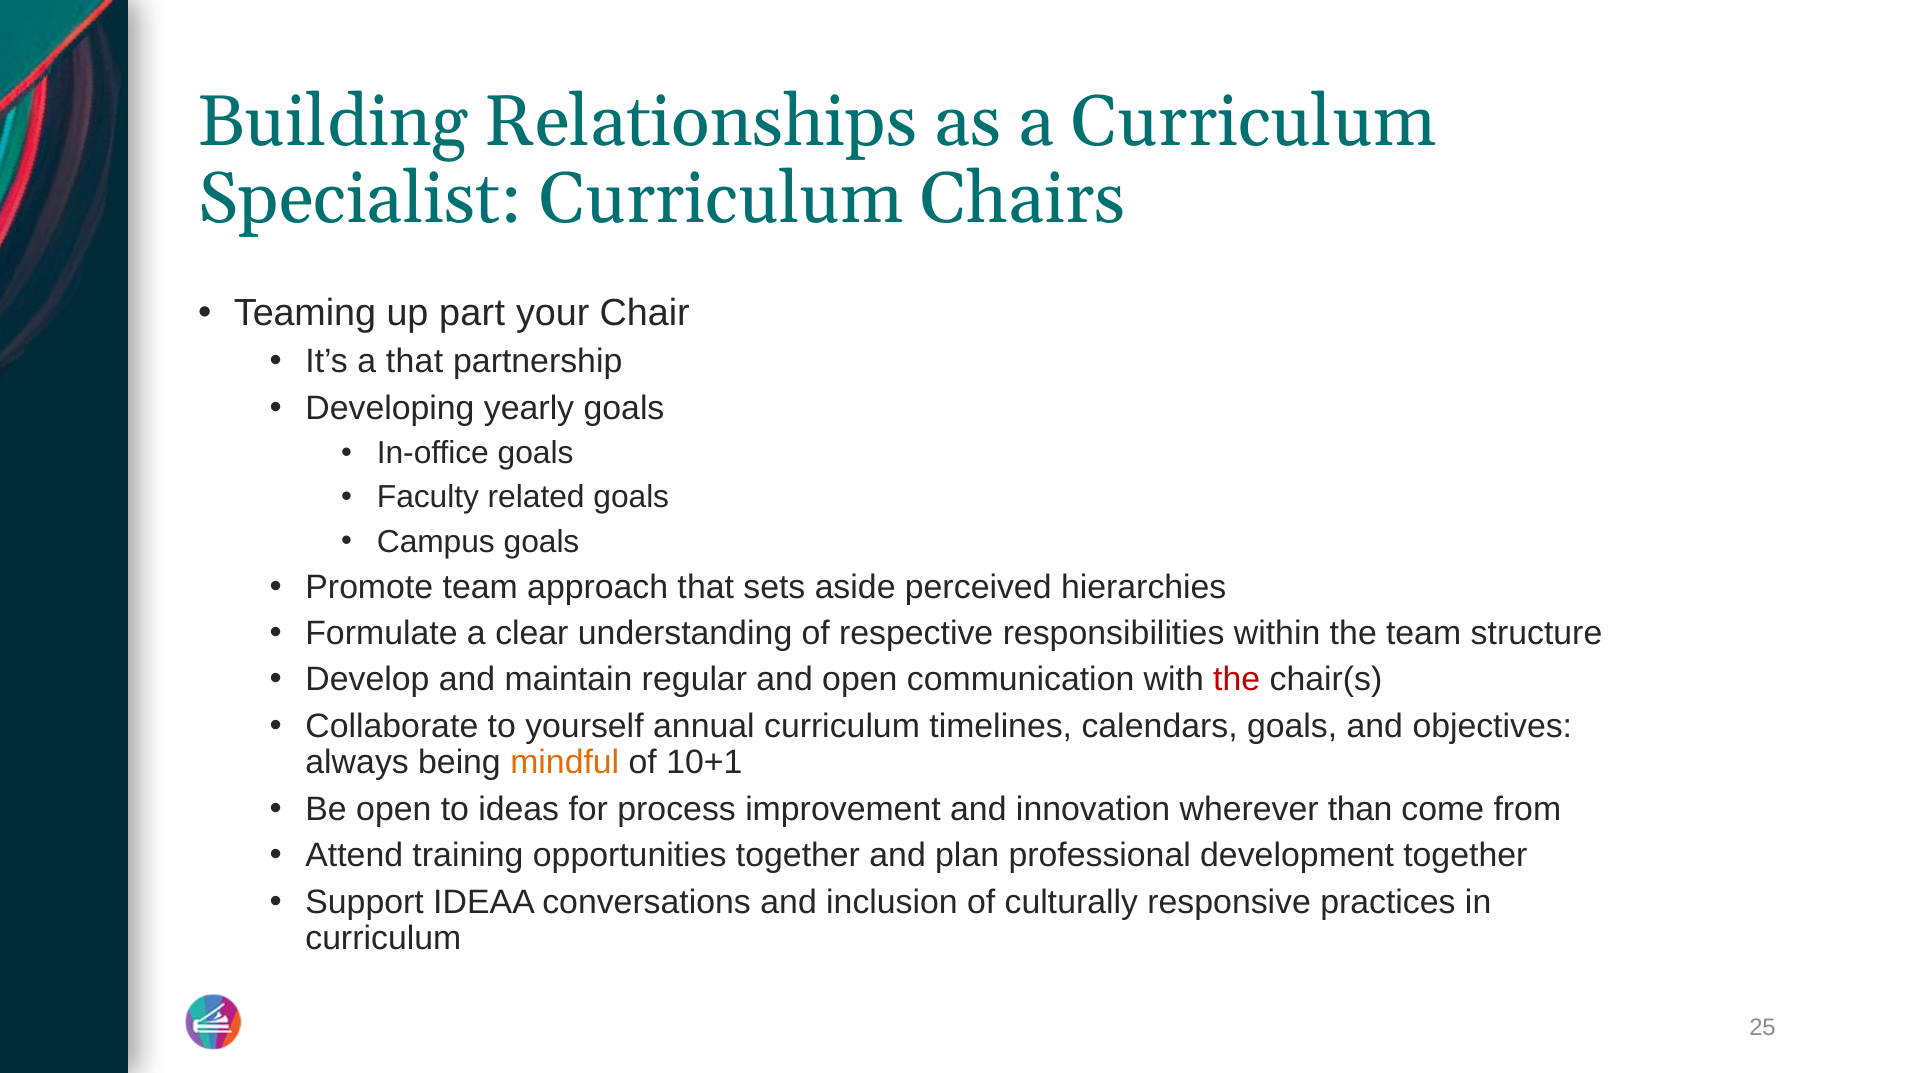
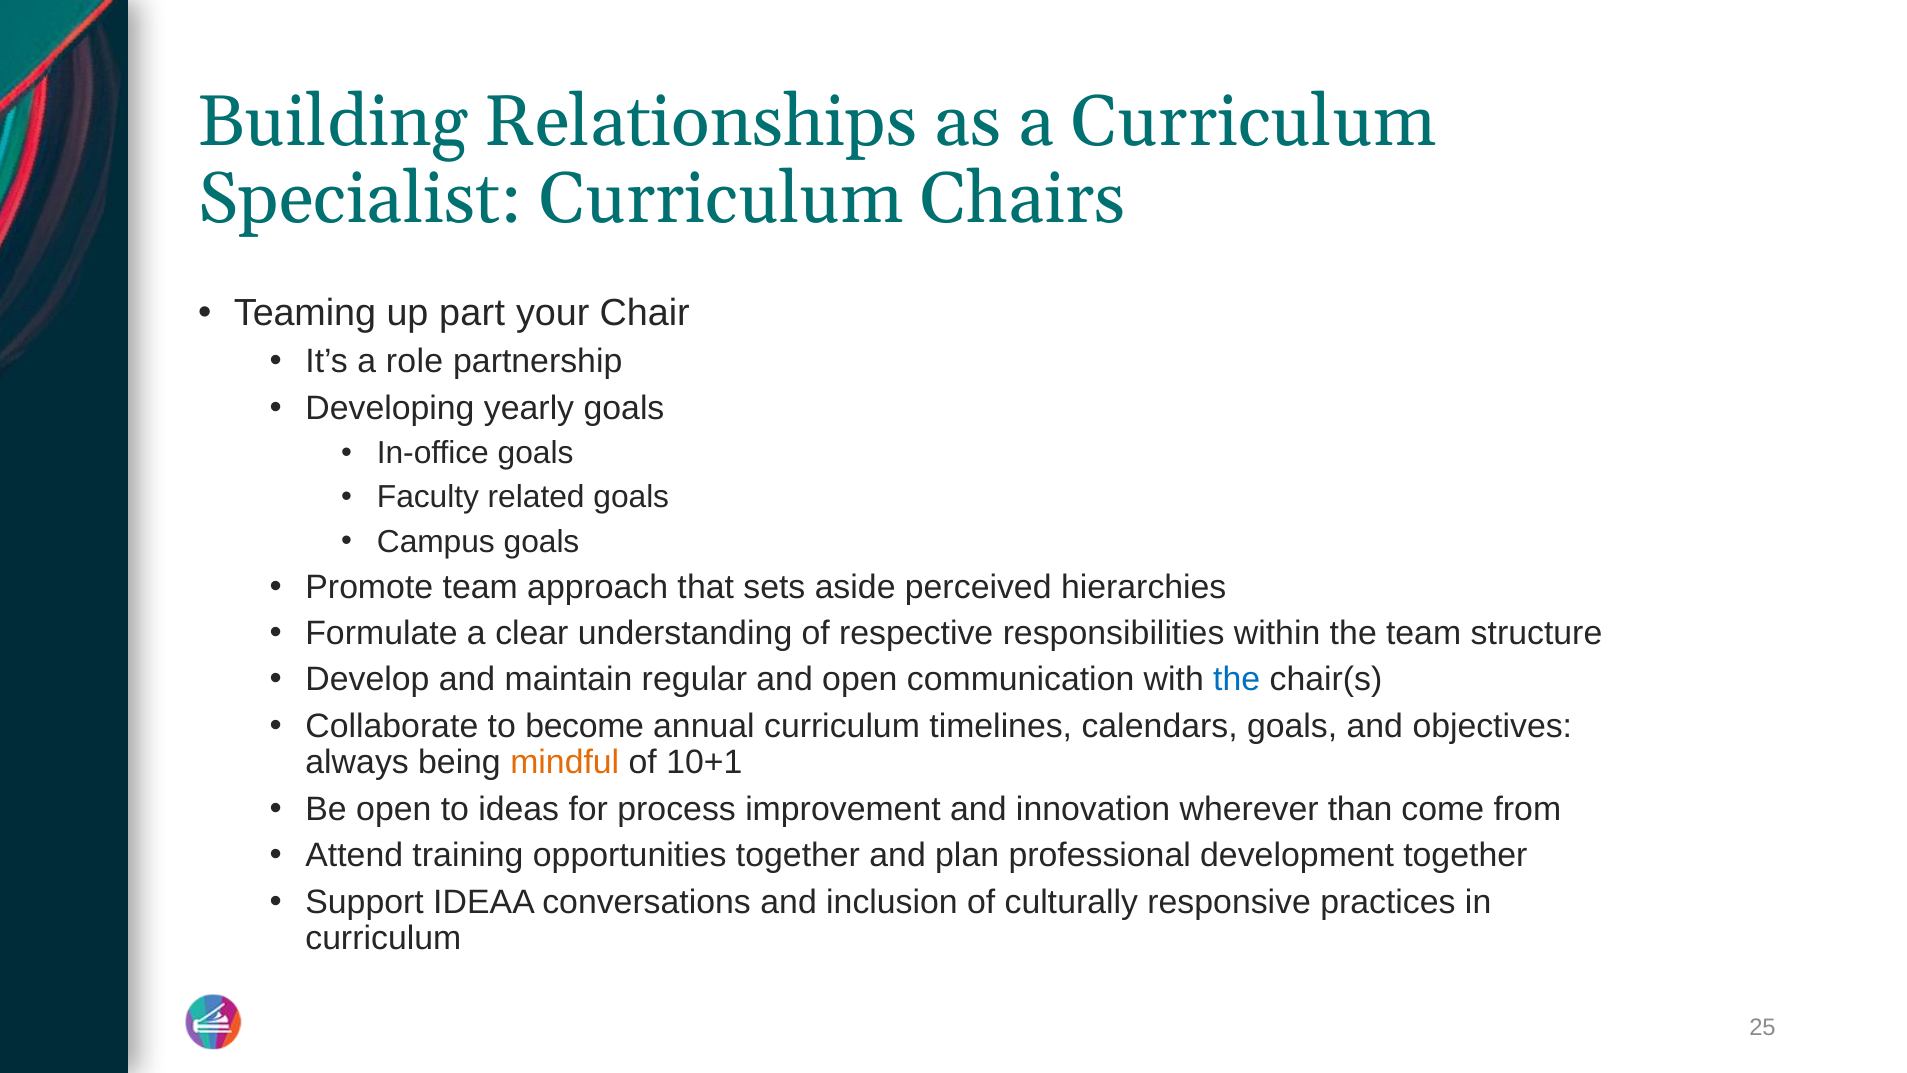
a that: that -> role (414, 361)
the colour: red -> blue (1237, 680)
yourself: yourself -> become (585, 726)
